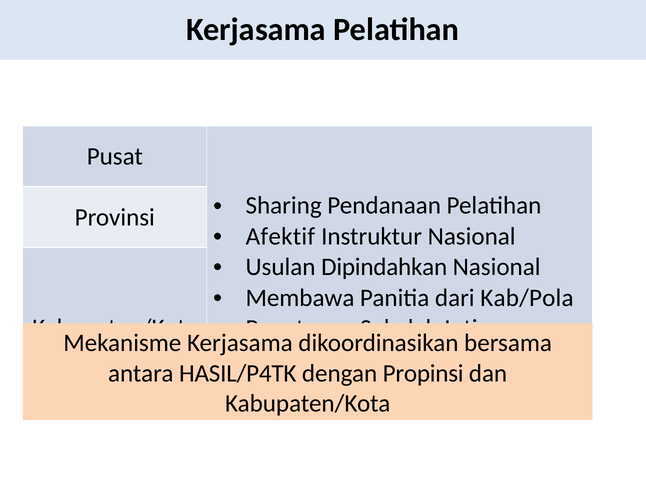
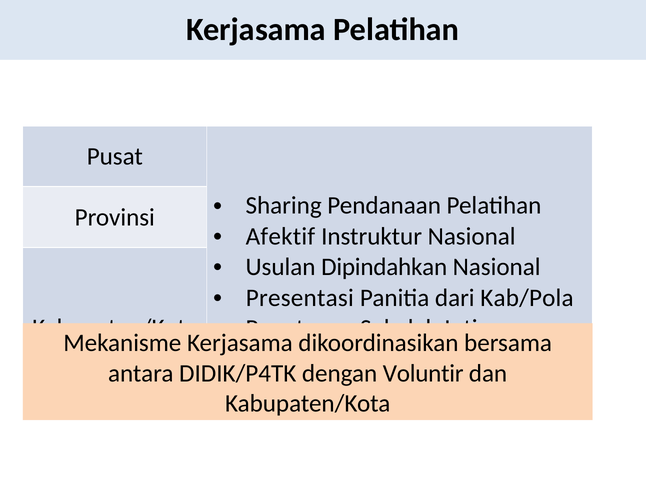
Membawa: Membawa -> Presentasi (300, 297)
HASIL/P4TK: HASIL/P4TK -> DIDIK/P4TK (238, 373)
Propinsi: Propinsi -> Voluntir (423, 373)
